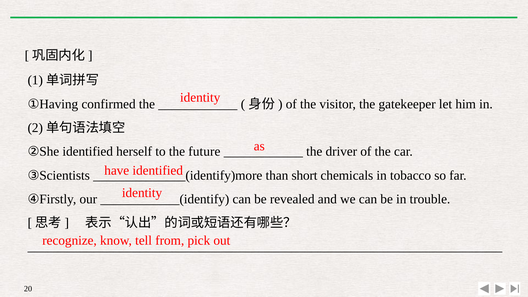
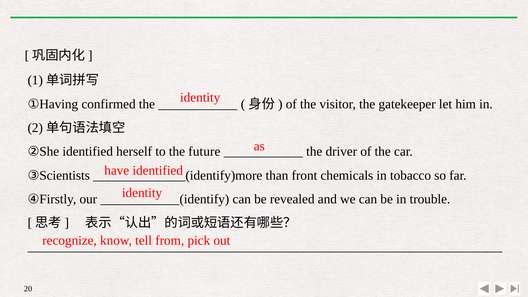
short: short -> front (304, 175)
